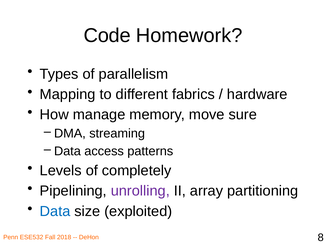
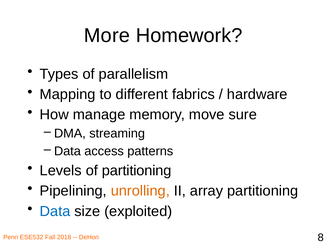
Code: Code -> More (107, 35)
of completely: completely -> partitioning (137, 171)
unrolling colour: purple -> orange (140, 191)
